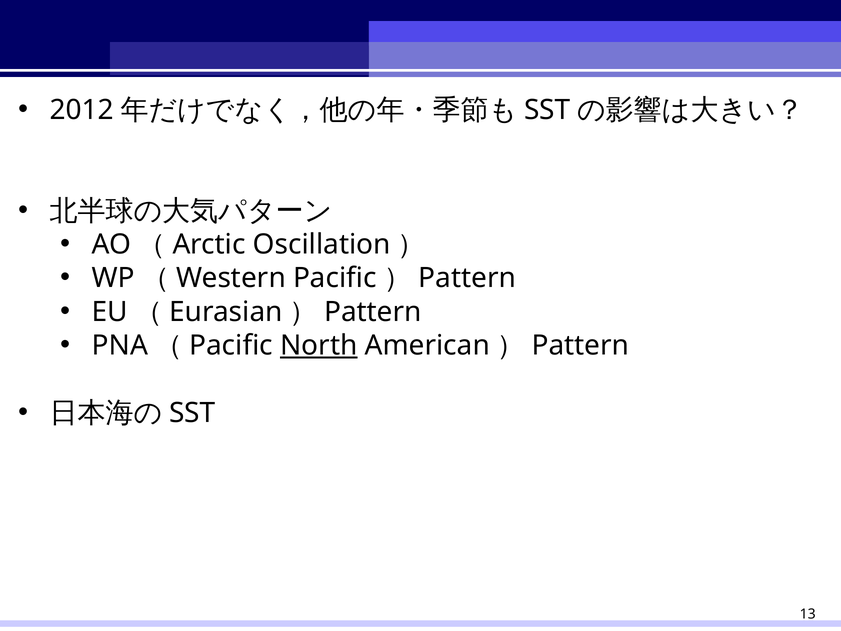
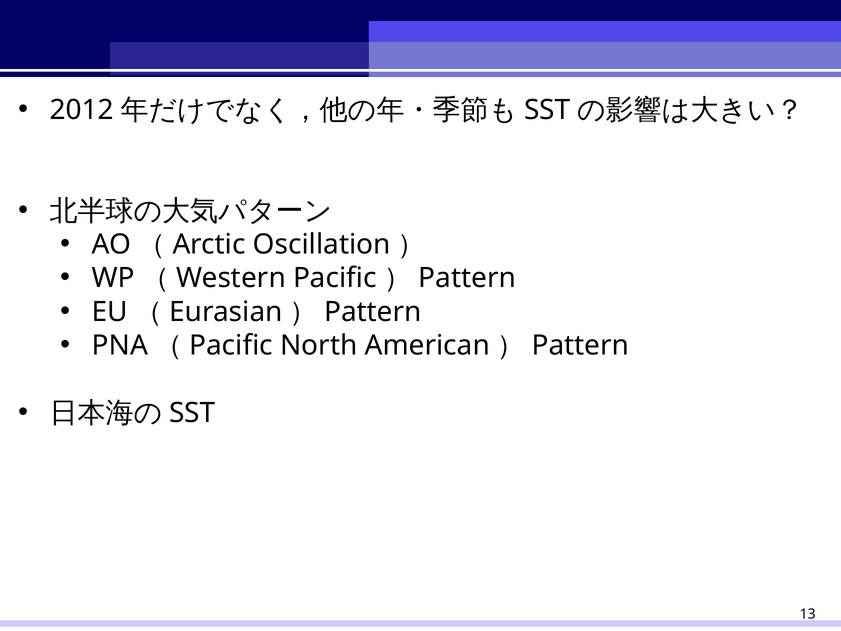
North underline: present -> none (319, 345)
